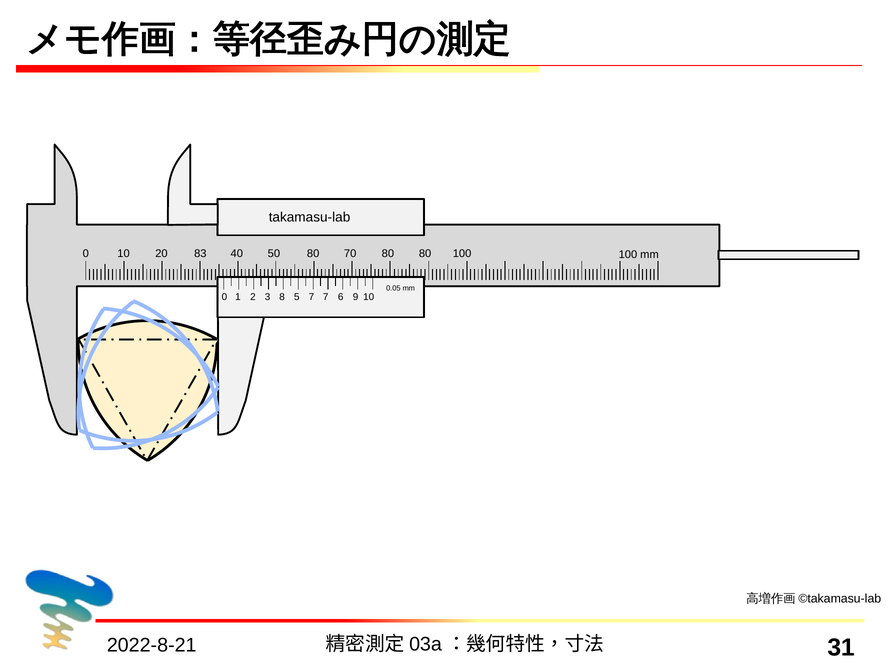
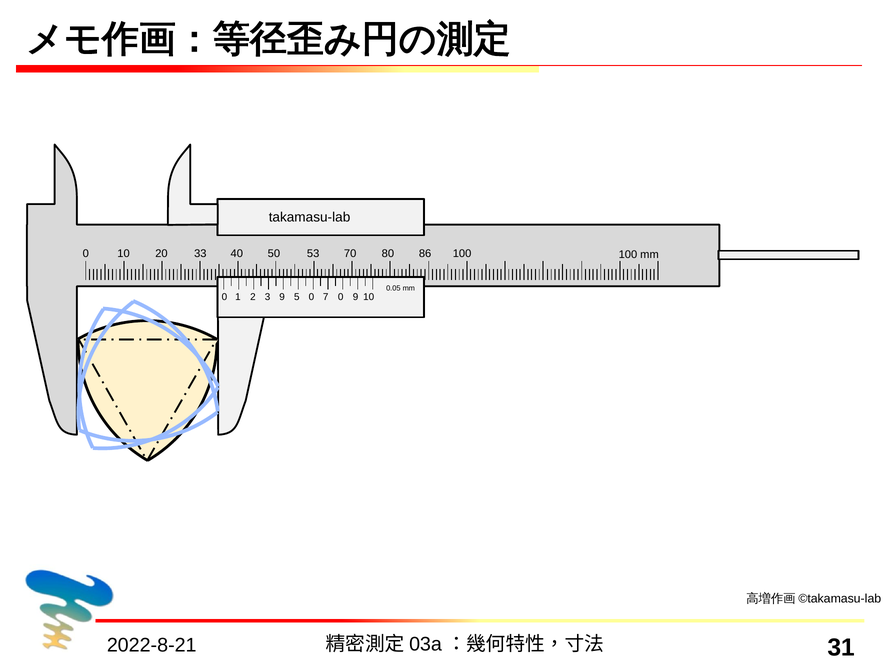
83: 83 -> 33 (200, 254)
50 80: 80 -> 53 (313, 254)
80 80: 80 -> 86 (425, 254)
3 8: 8 -> 9 (282, 297)
5 7: 7 -> 0 (311, 297)
7 6: 6 -> 0 (341, 297)
